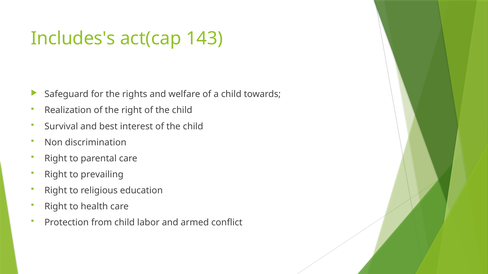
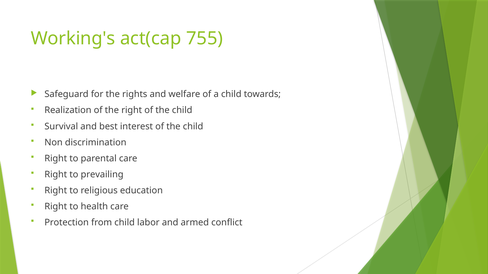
Includes's: Includes's -> Working's (73, 38)
143: 143 -> 755 (205, 38)
